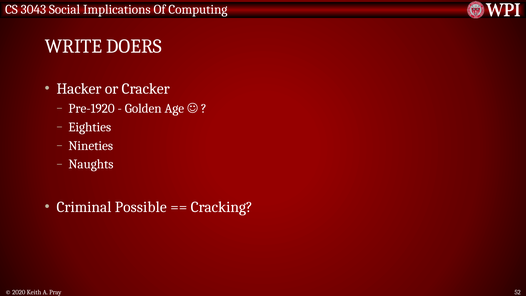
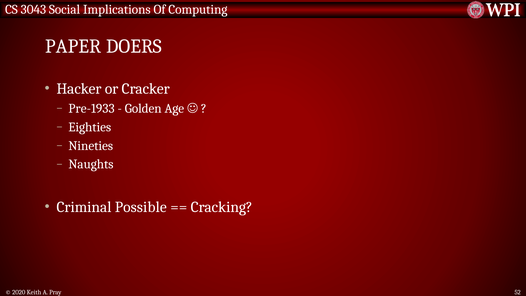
WRITE: WRITE -> PAPER (73, 46)
Pre-1920: Pre-1920 -> Pre-1933 (91, 108)
